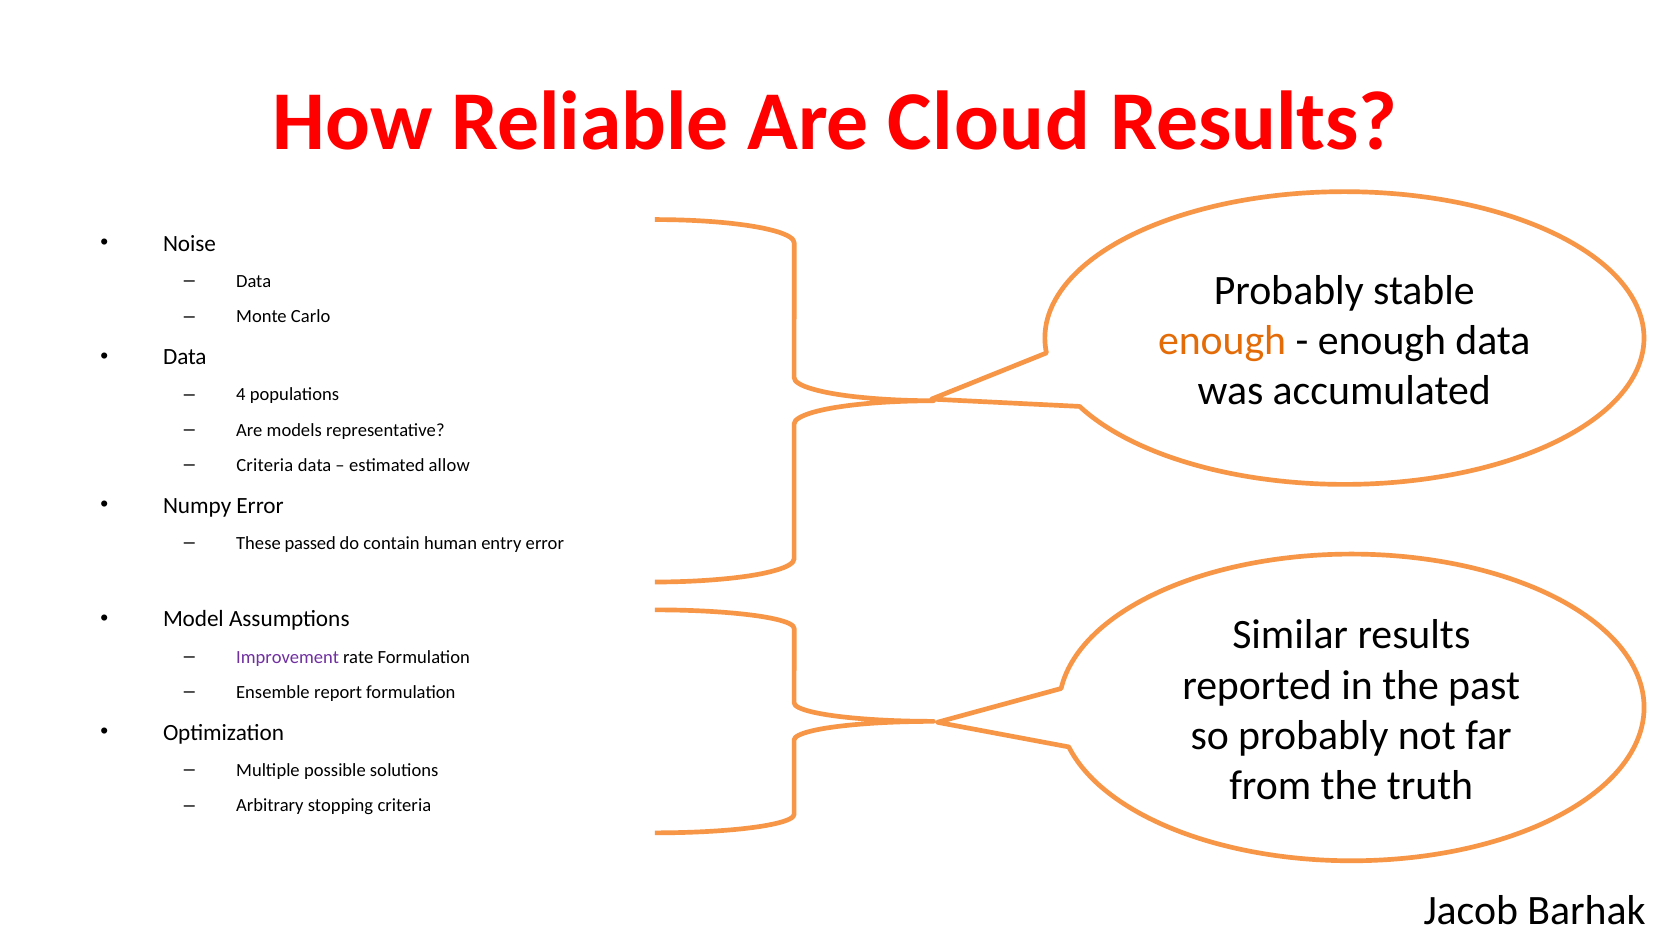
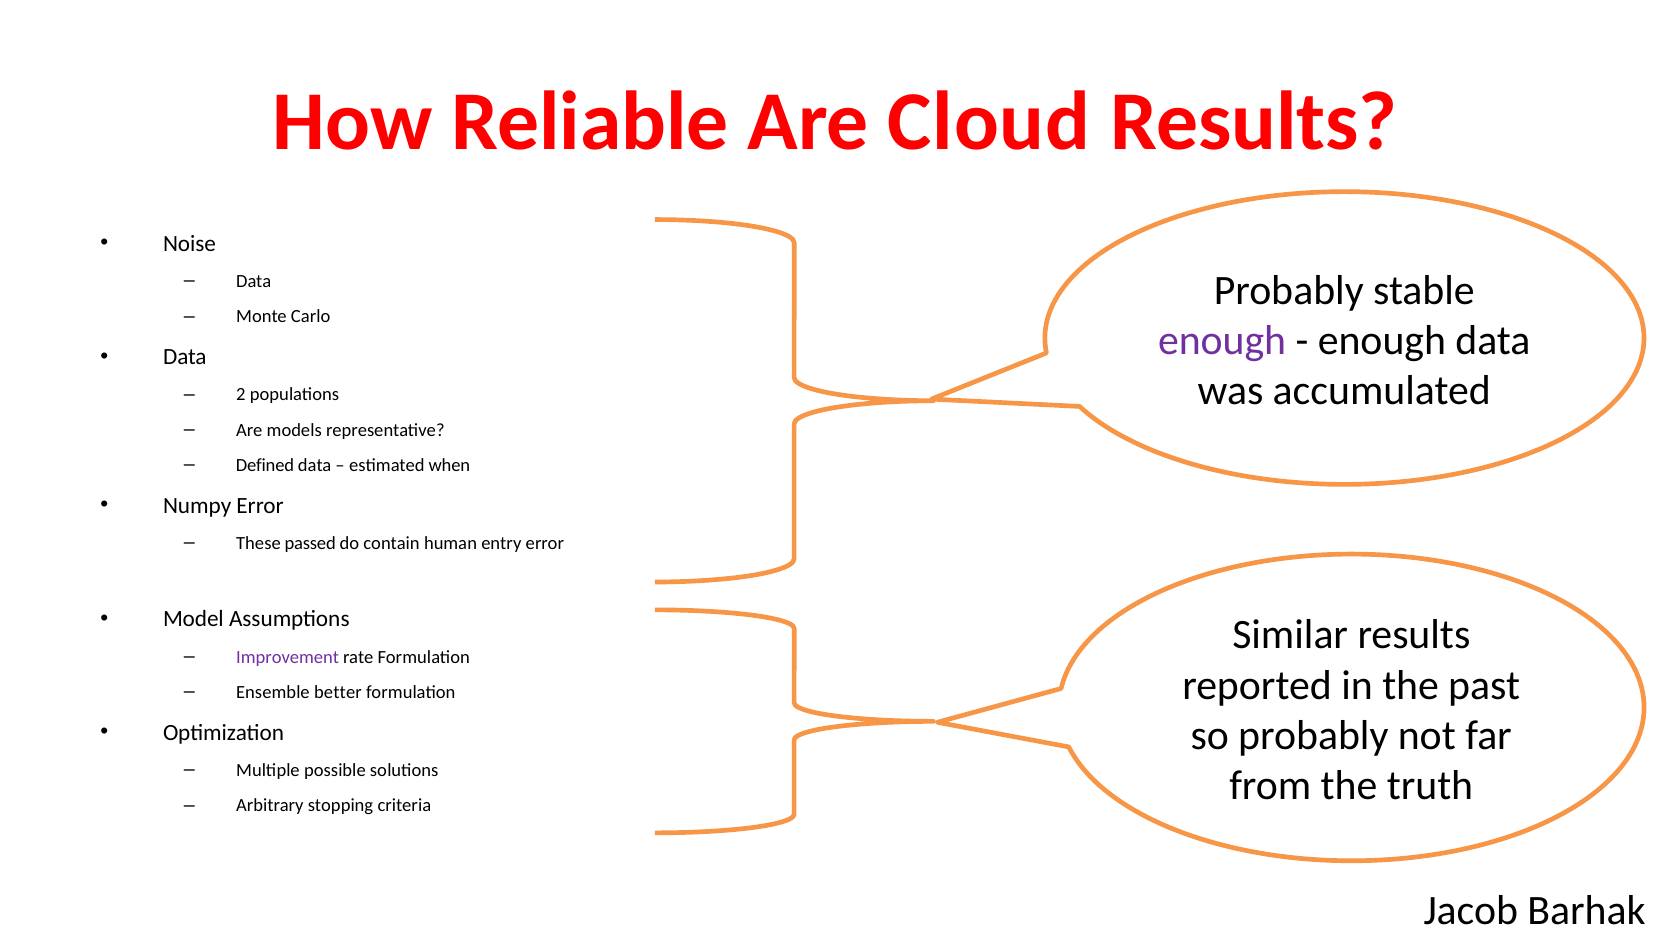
enough colour: orange -> purple (1222, 341)
4: 4 -> 2 (241, 395)
Criteria: Criteria -> Defined (265, 465)
allow: allow -> when (449, 465)
report: report -> better (338, 692)
